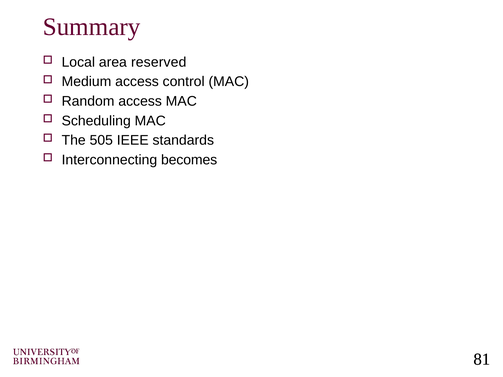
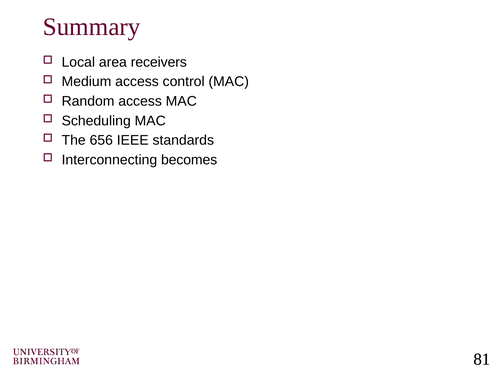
reserved: reserved -> receivers (159, 62)
505: 505 -> 656 (101, 140)
